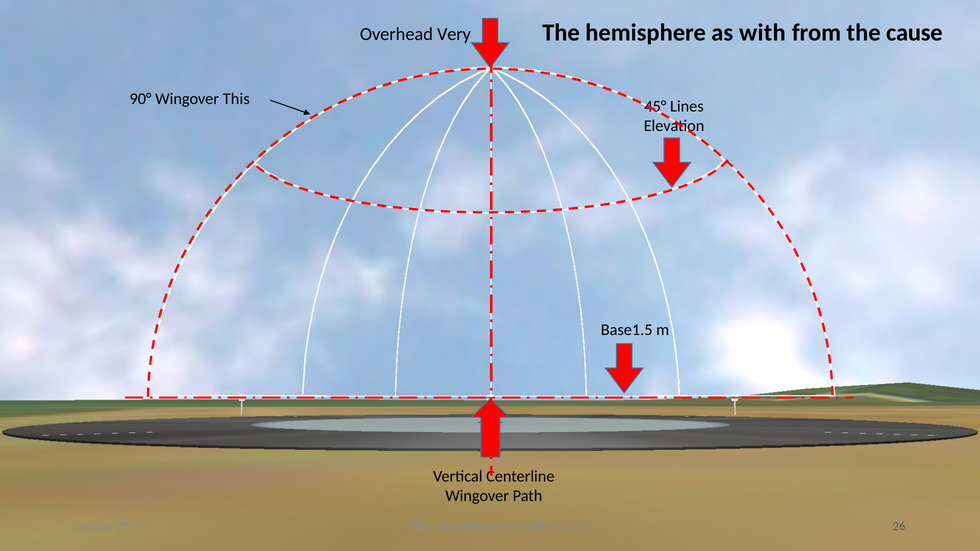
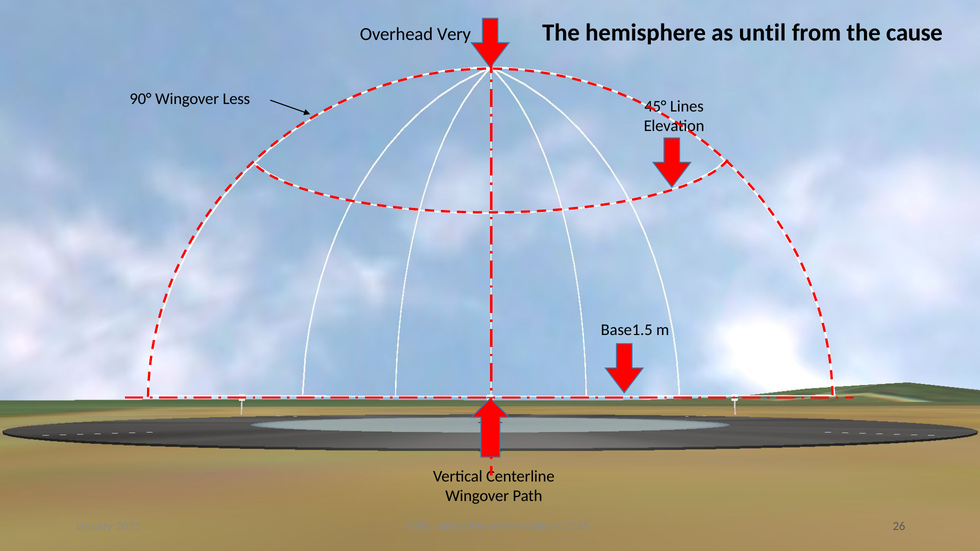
with: with -> until (762, 33)
This: This -> Less (236, 99)
